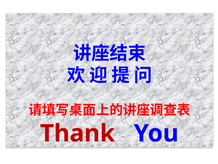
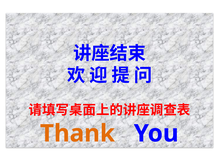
Thank colour: red -> orange (77, 133)
